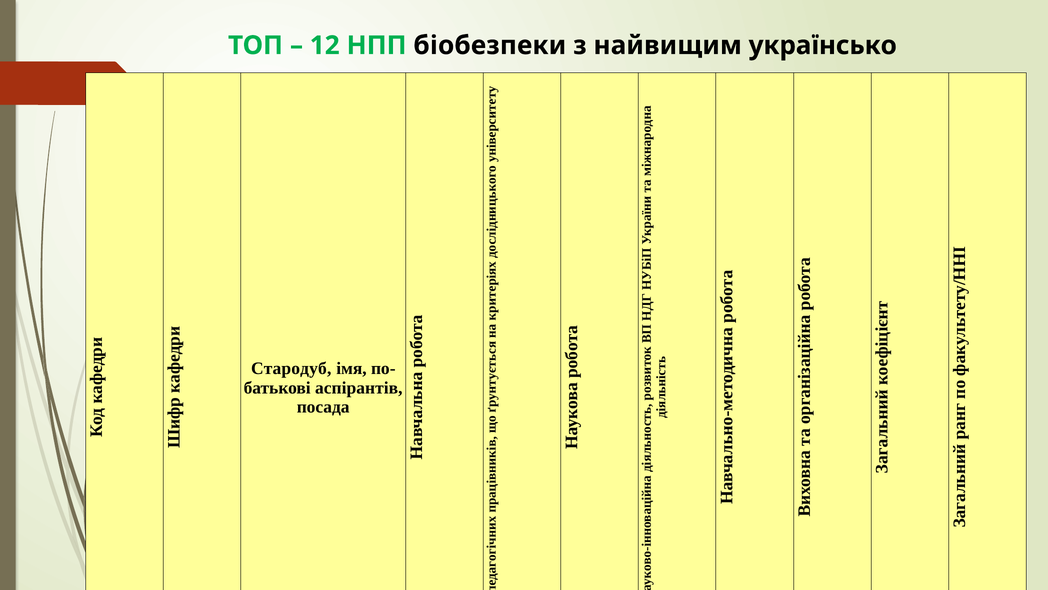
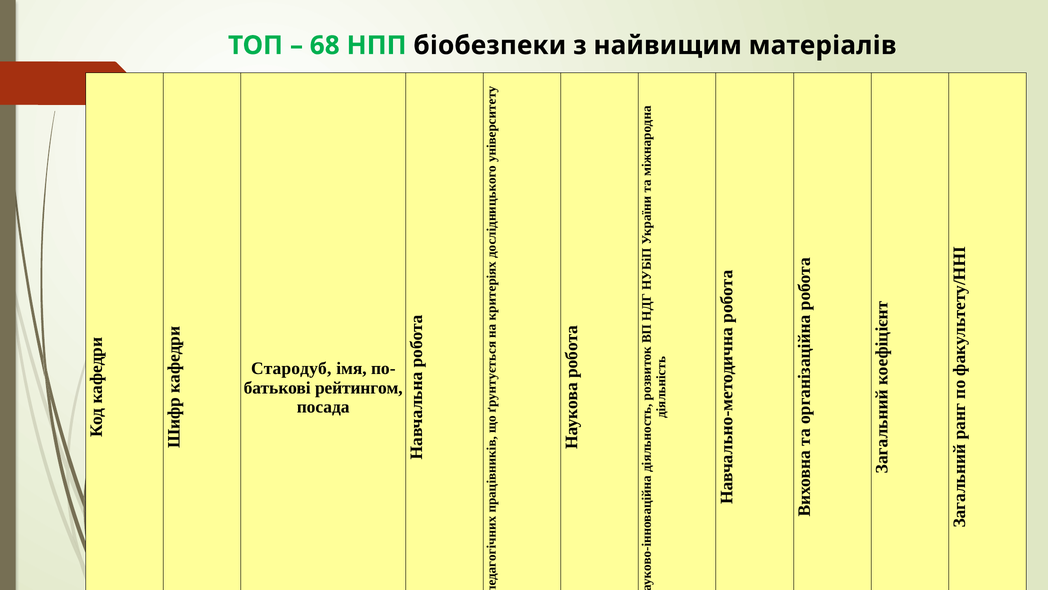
12: 12 -> 68 (325, 45)
українсько: українсько -> матеріалів (823, 45)
аспірантів: аспірантів -> рейтингом (359, 387)
